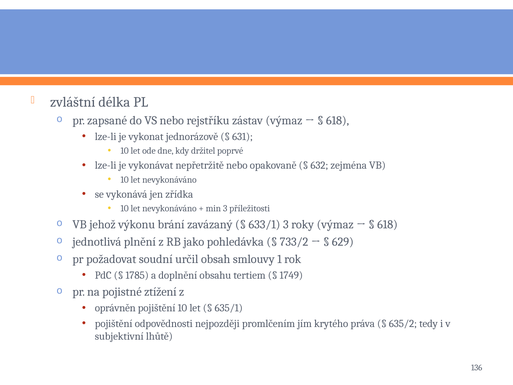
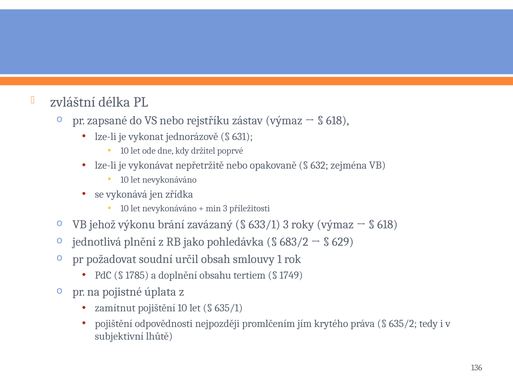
733/2: 733/2 -> 683/2 (294, 242)
ztížení: ztížení -> úplata (160, 292)
oprávněn: oprávněn -> zamítnut (115, 308)
